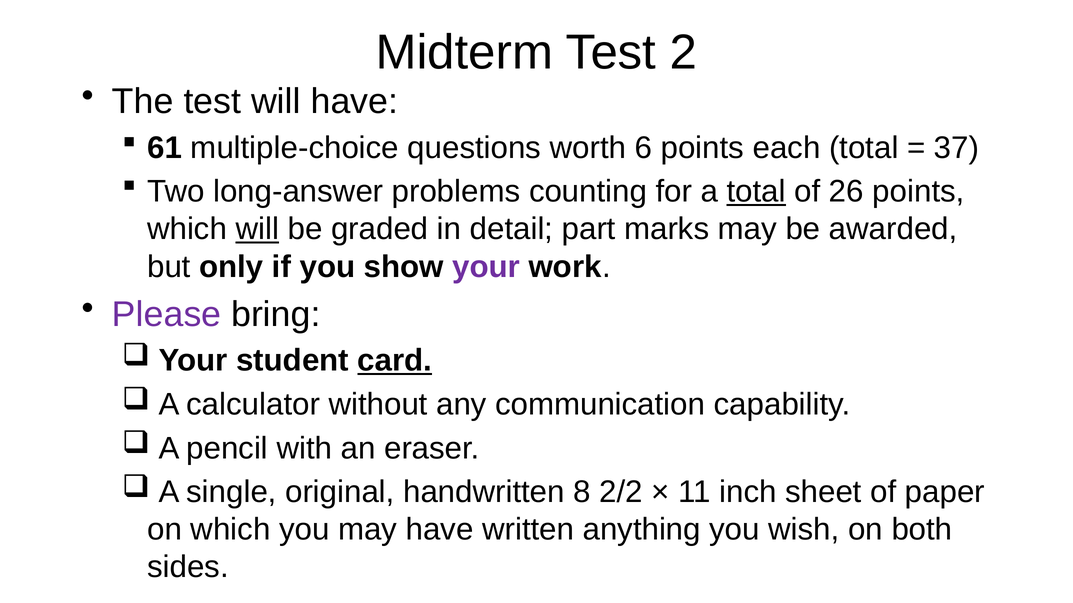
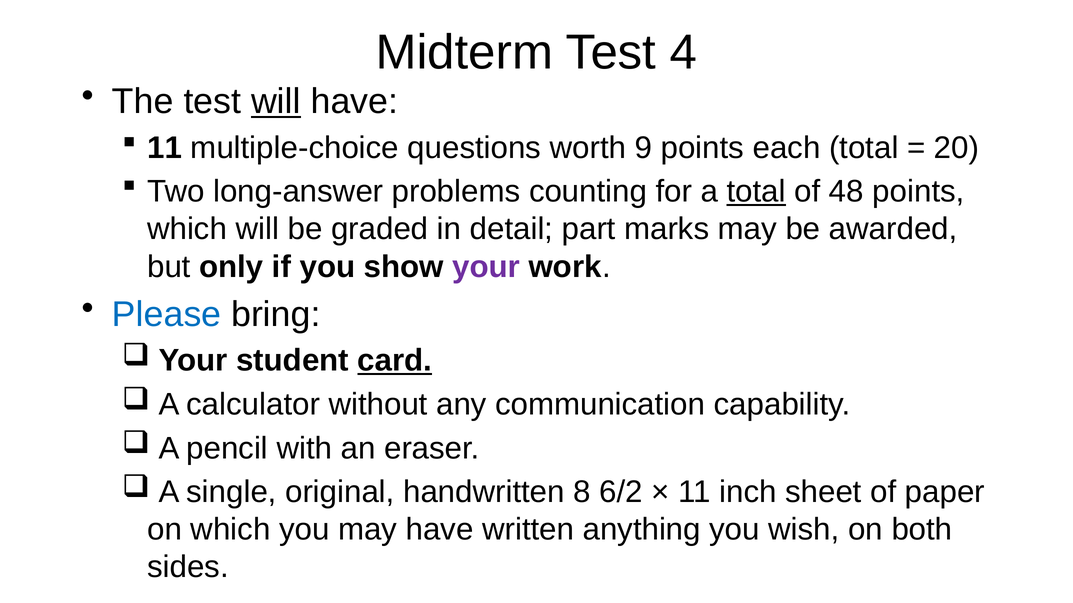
2: 2 -> 4 (683, 52)
will underline: none -> present (276, 102)
61: 61 -> 11 (165, 148)
6: 6 -> 9 (643, 148)
37: 37 -> 20 (957, 148)
26: 26 -> 48 (846, 192)
will underline: present -> none (257, 229)
Please colour: purple -> blue (167, 315)
2/2: 2/2 -> 6/2 (621, 492)
